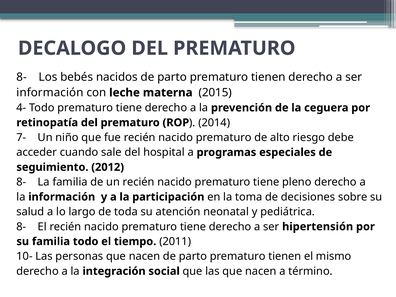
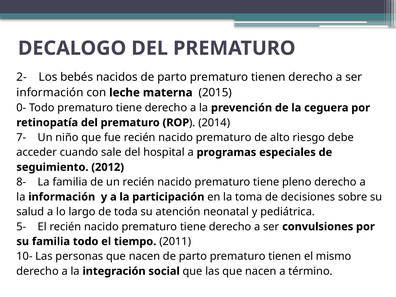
8-: 8- -> 2- (22, 77)
4-: 4- -> 0- (21, 108)
8-: 8- -> 5- (21, 227)
hipertensión: hipertensión -> convulsiones (318, 227)
